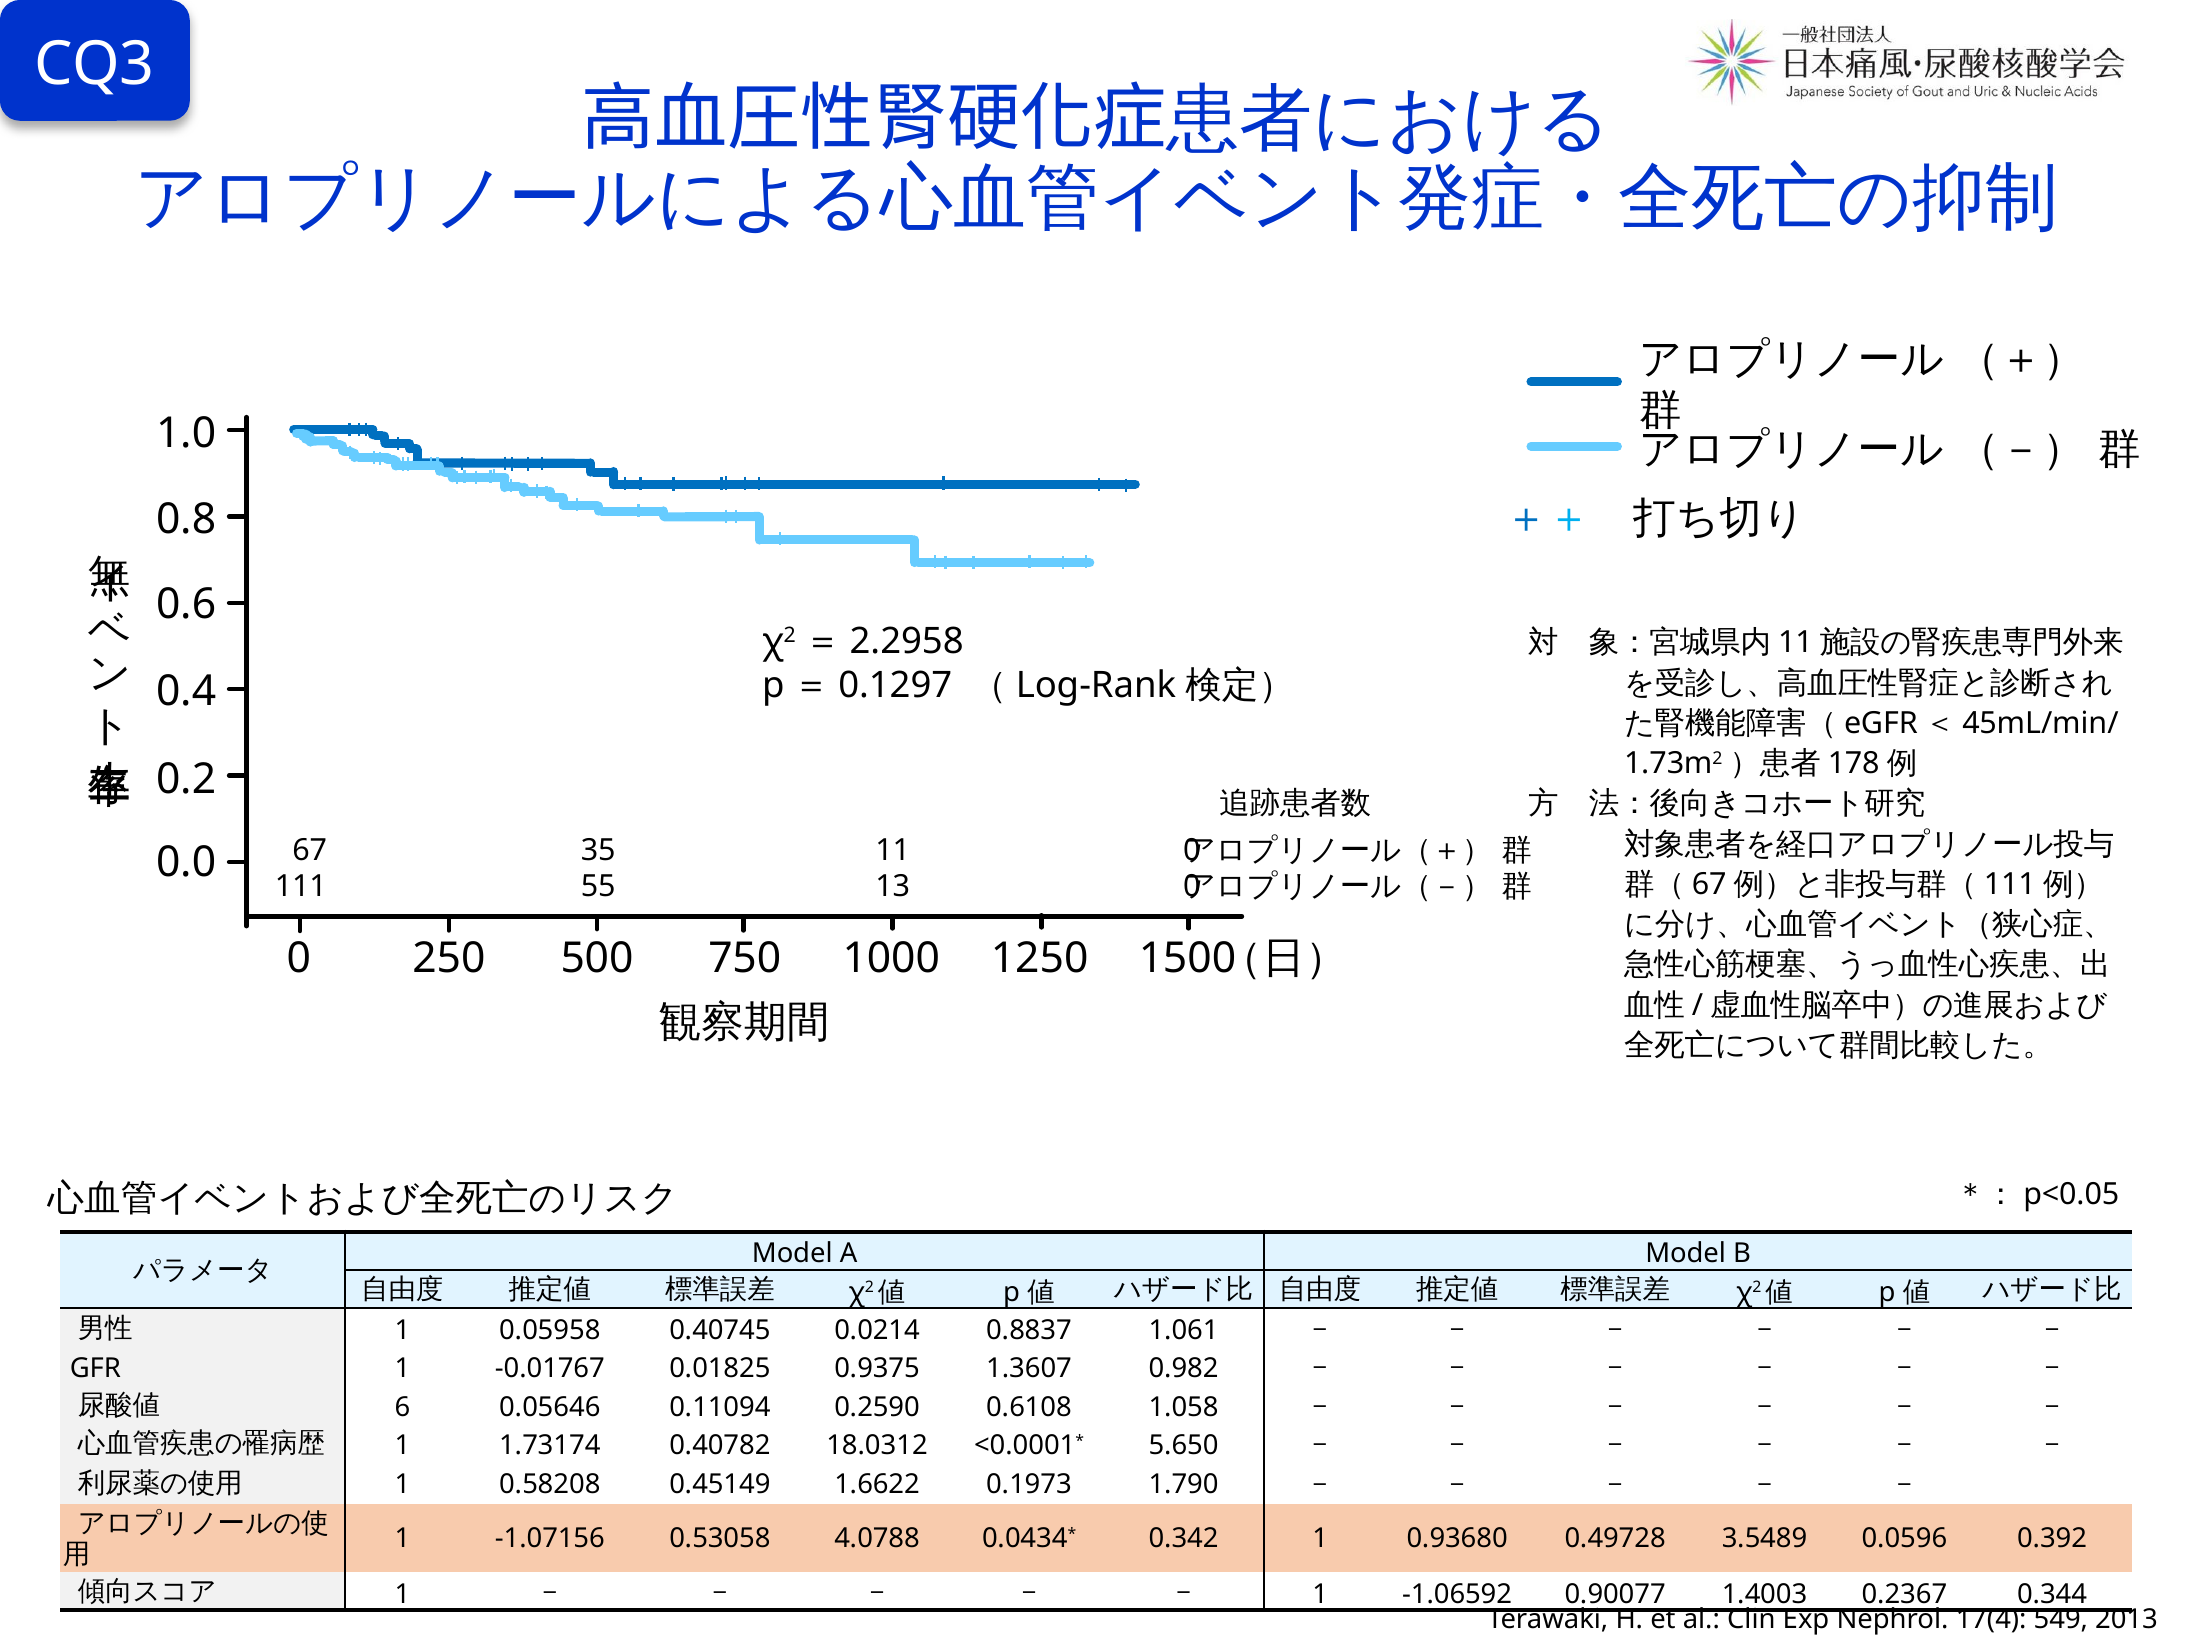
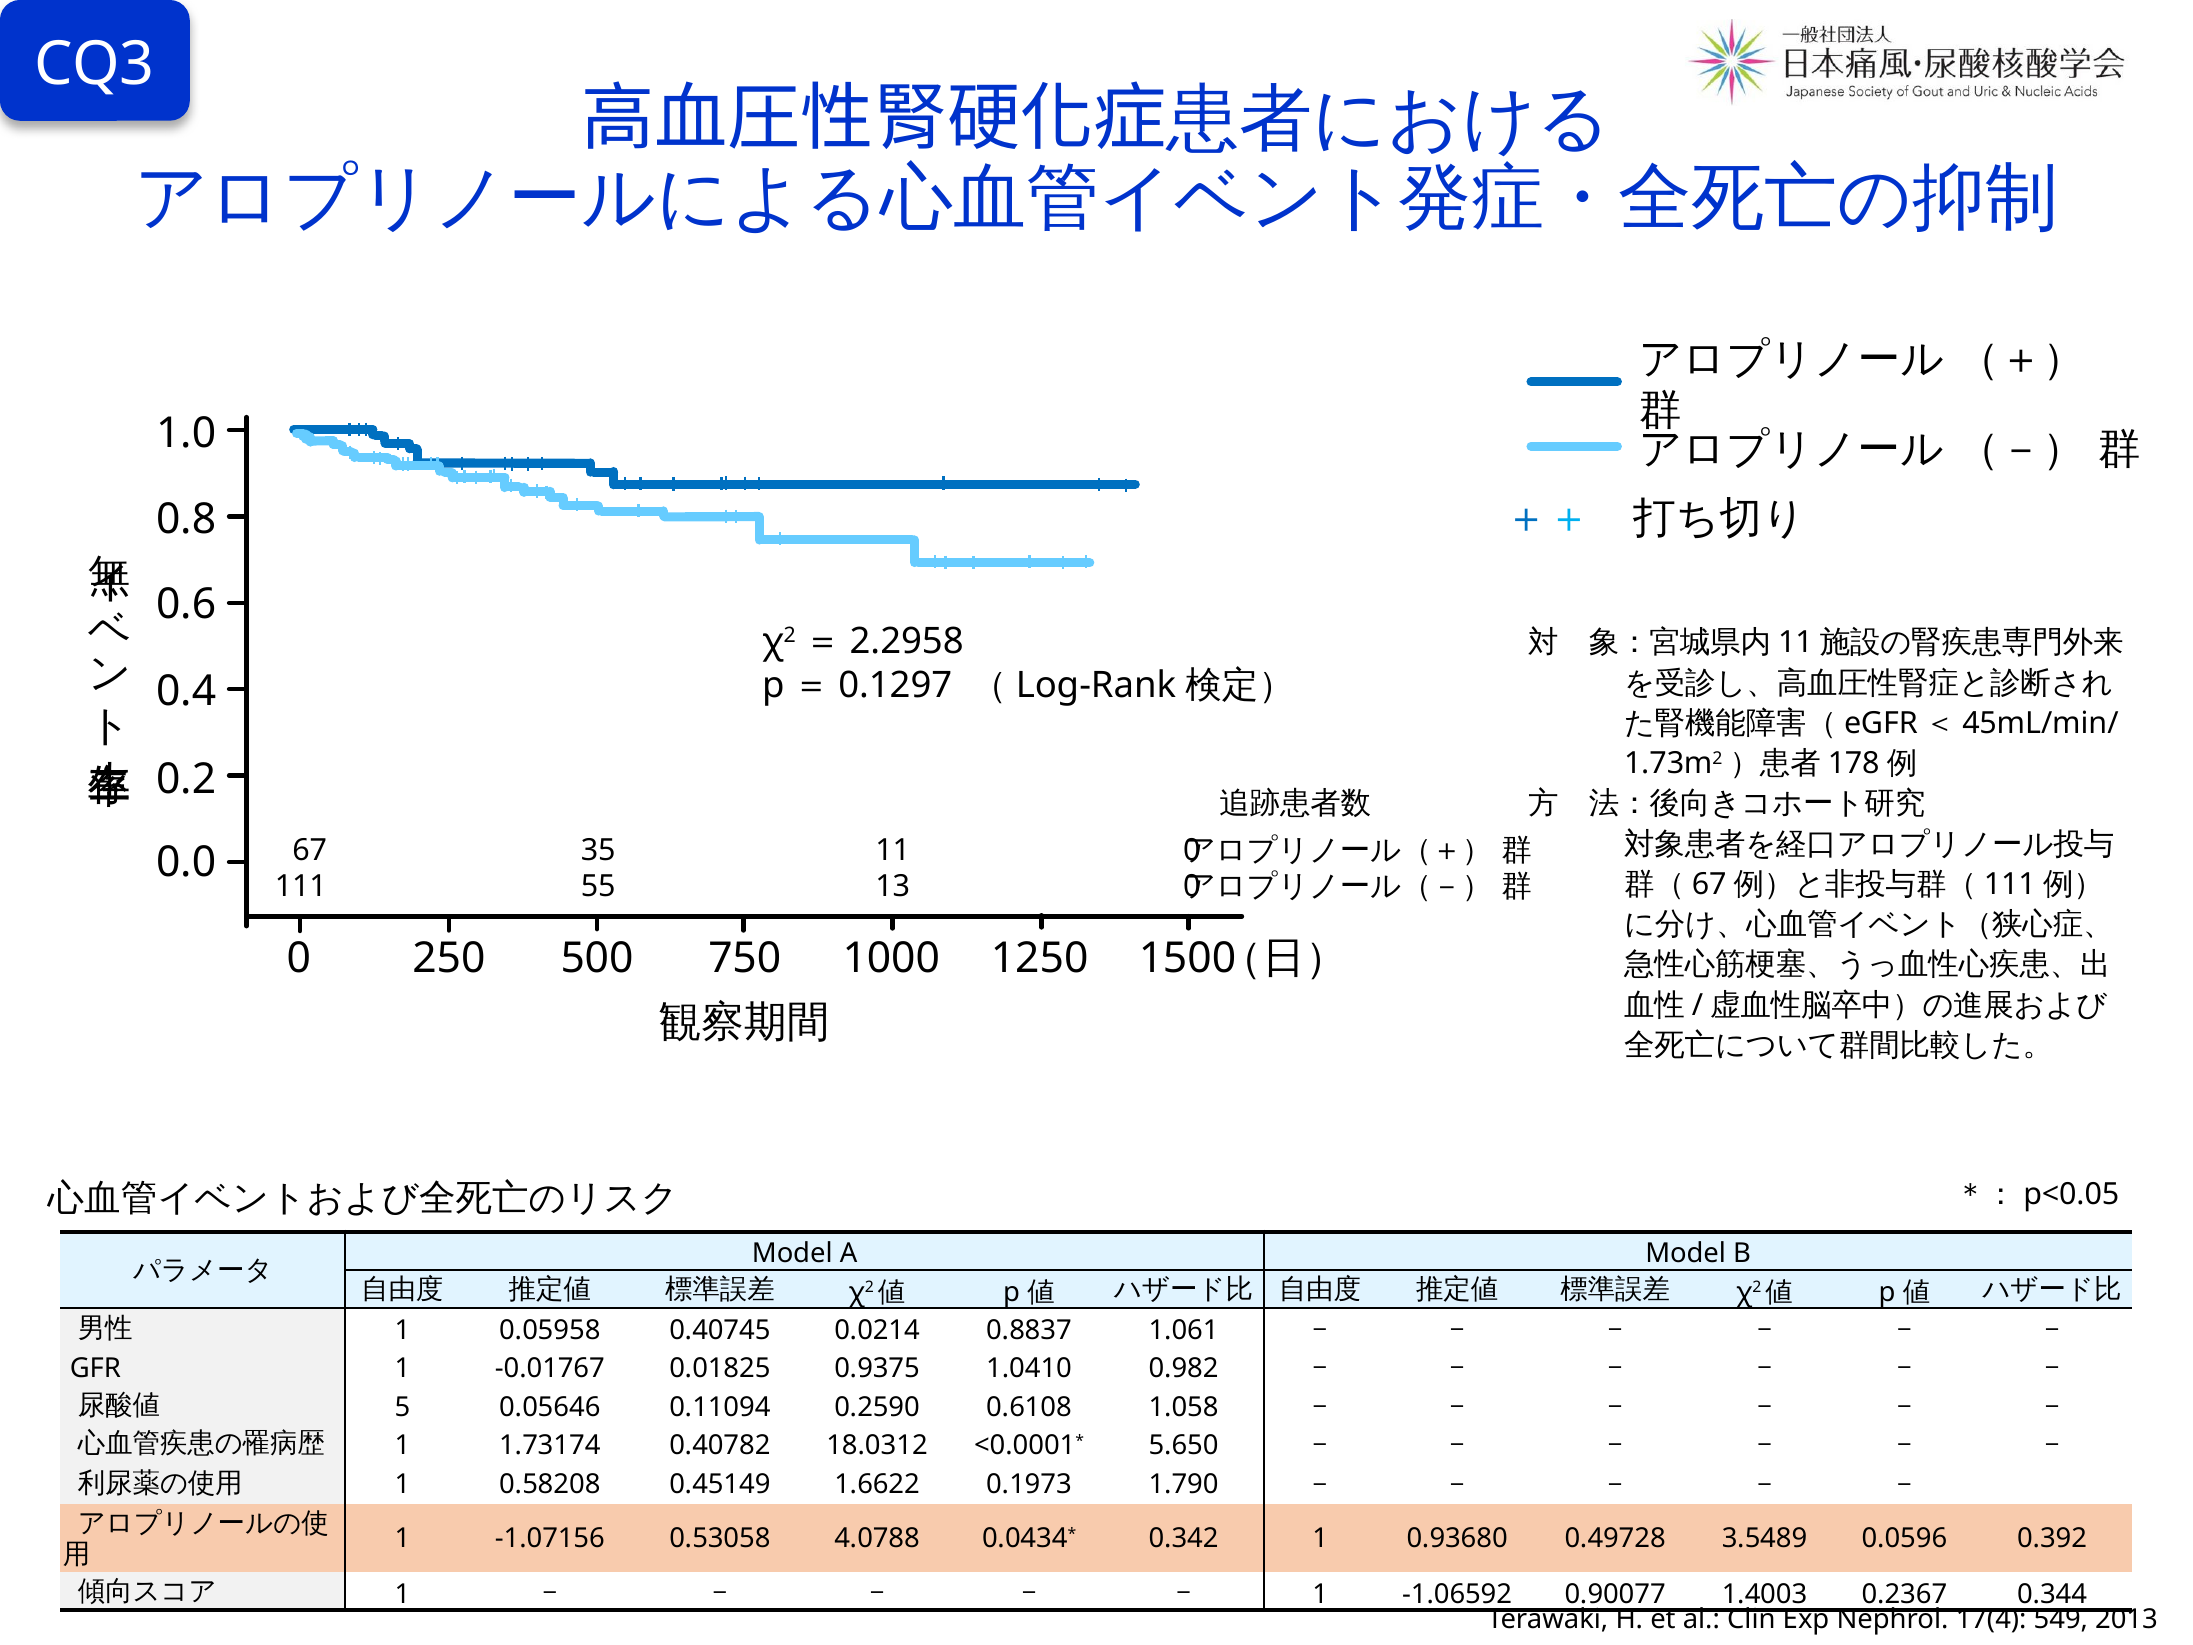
1.3607: 1.3607 -> 1.0410 (1029, 1369)
6: 6 -> 5 (402, 1407)
